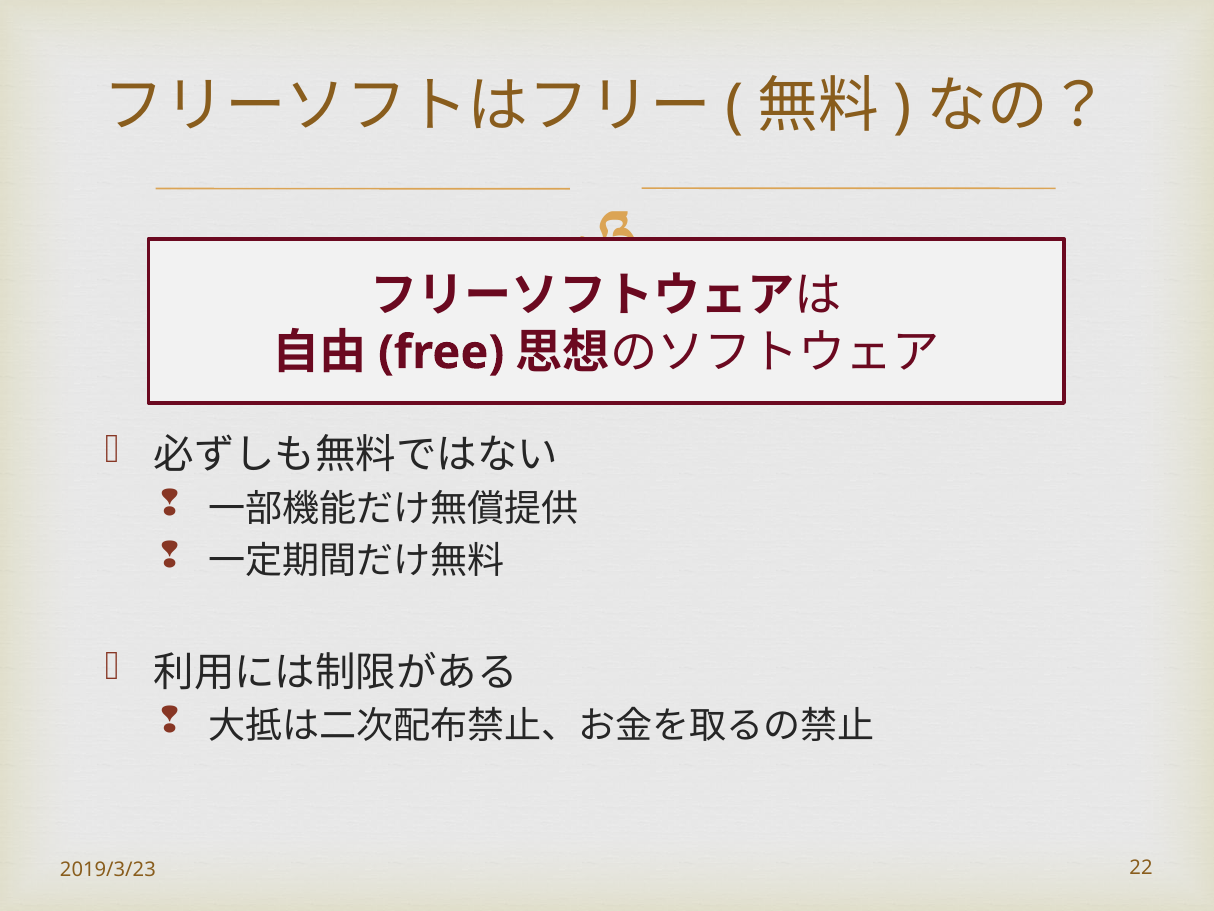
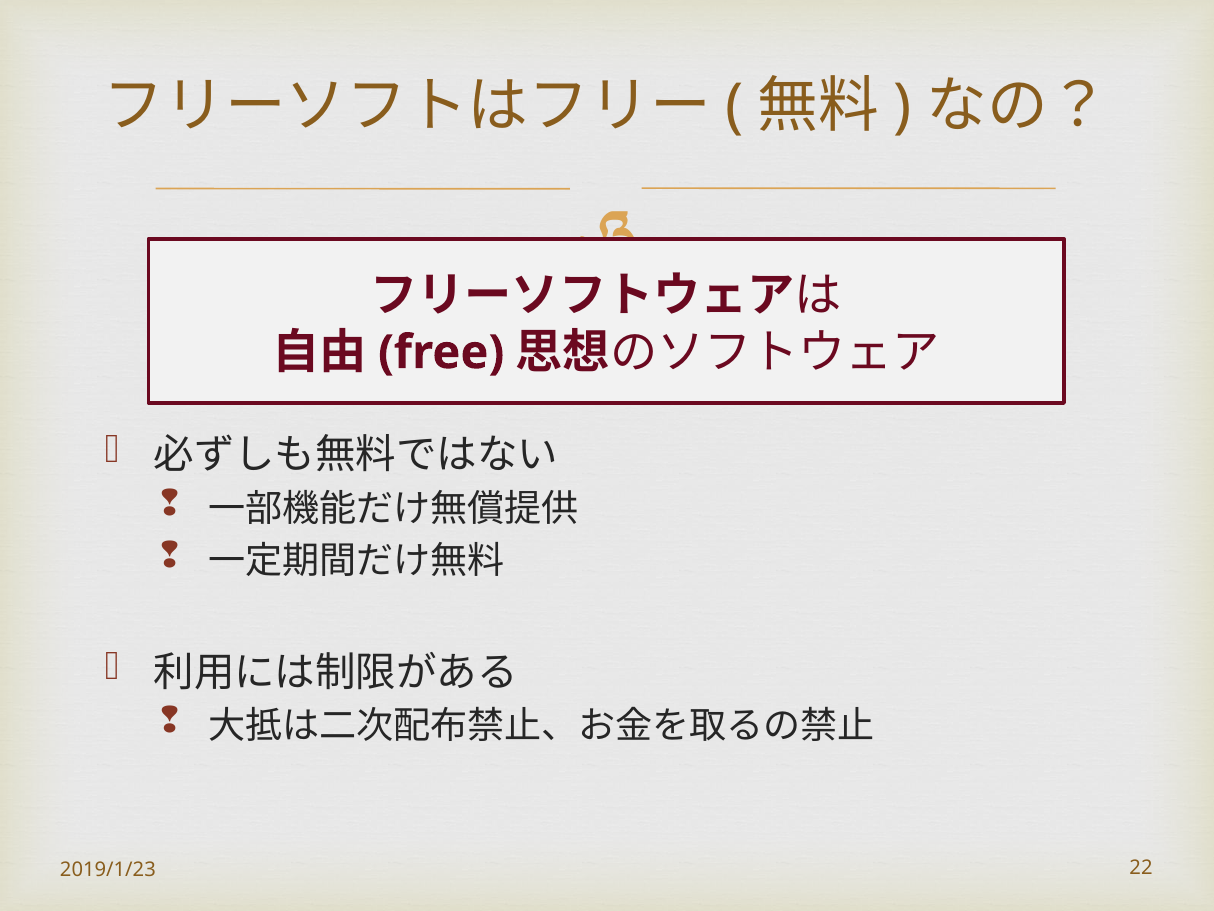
2019/3/23: 2019/3/23 -> 2019/1/23 (108, 869)
